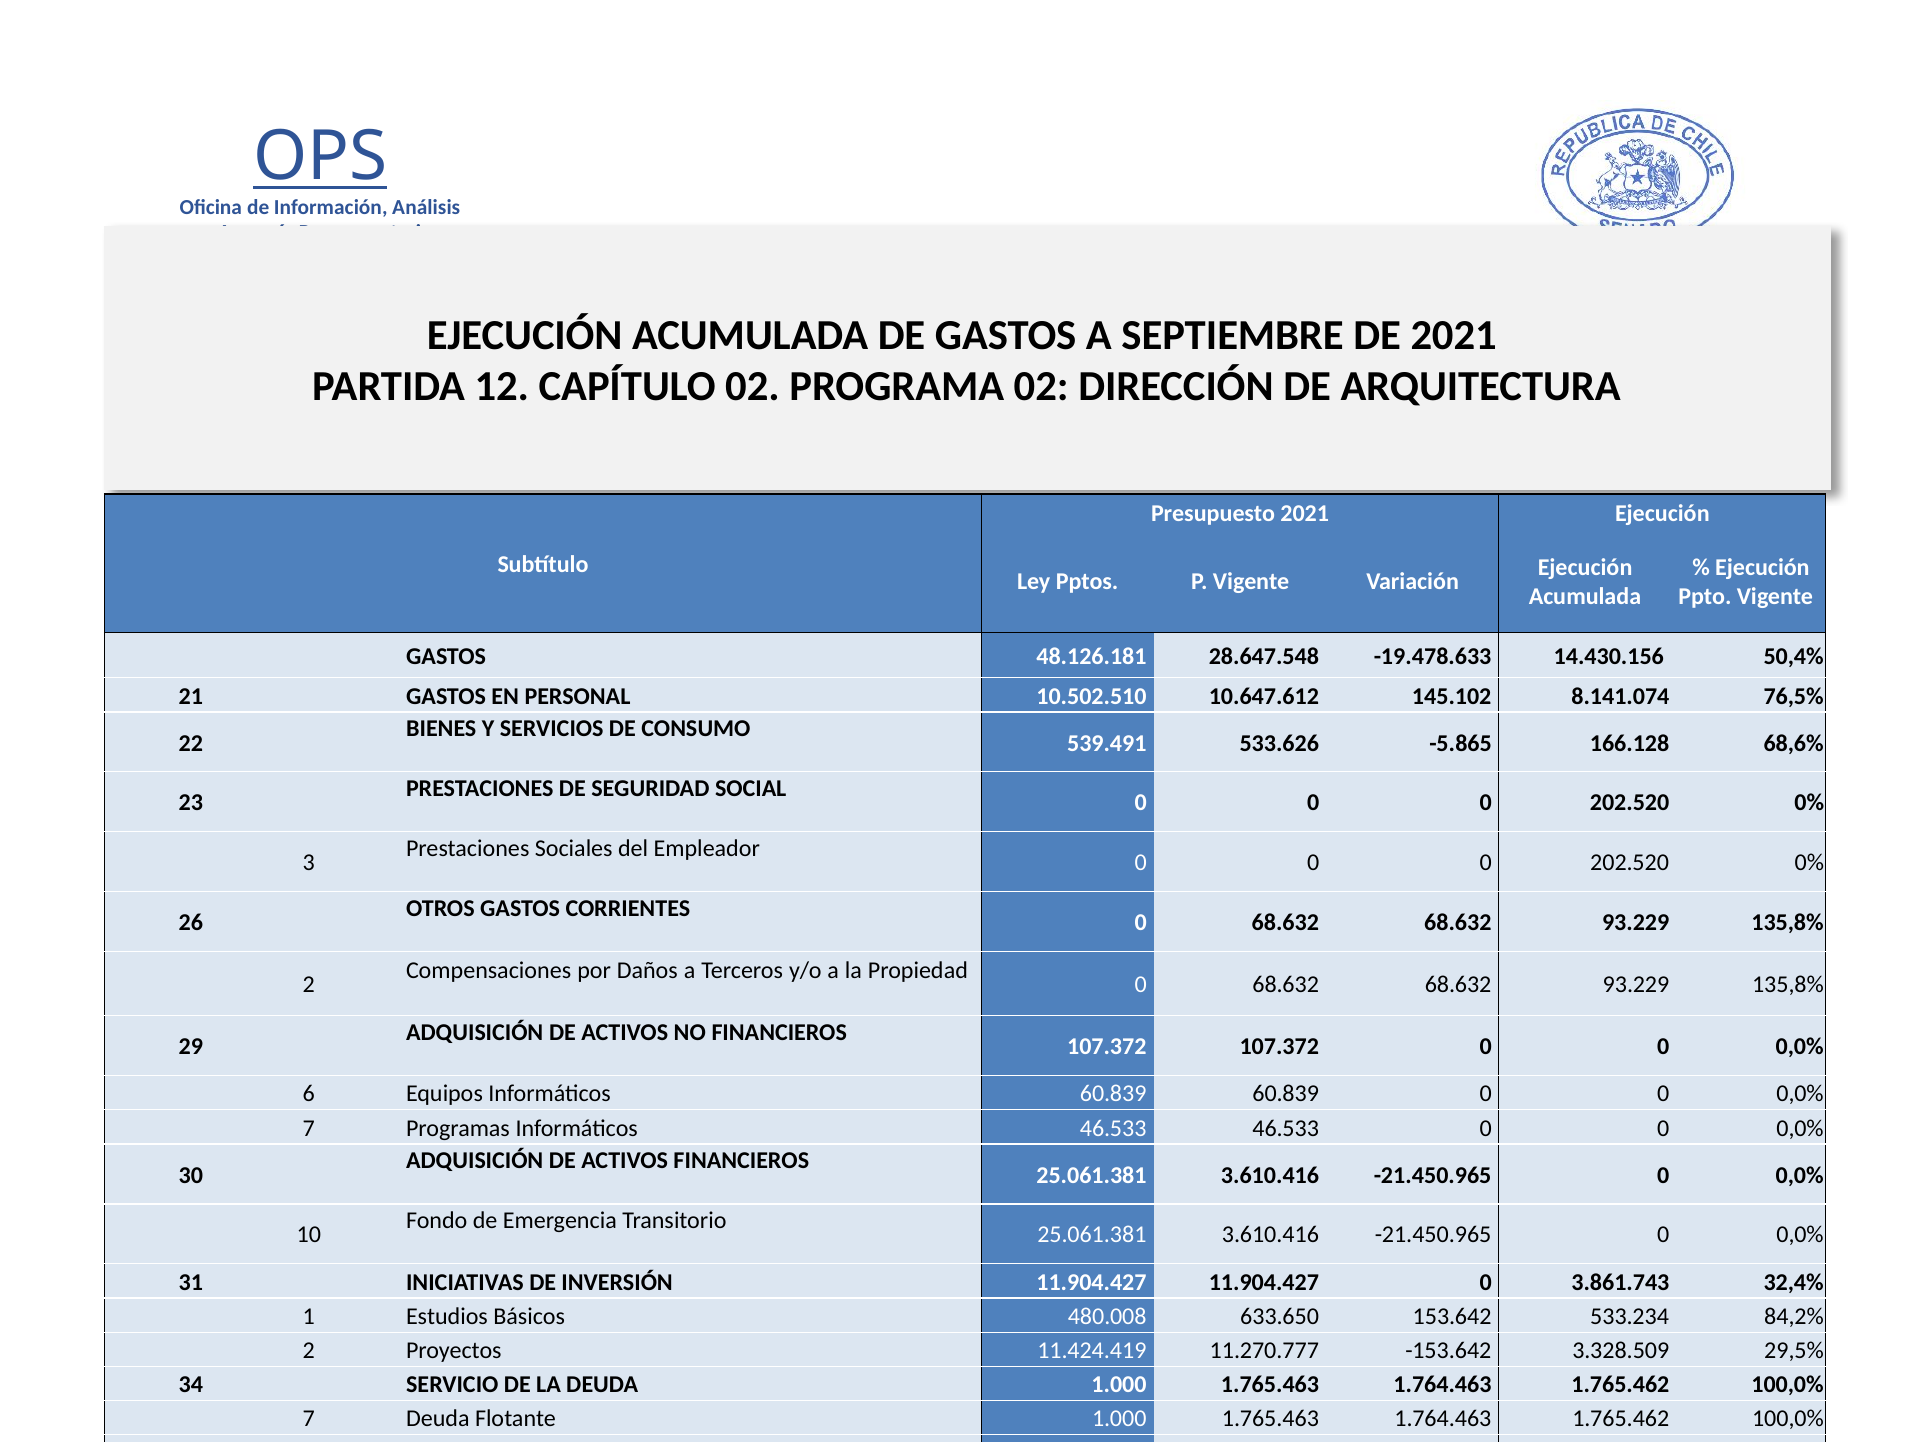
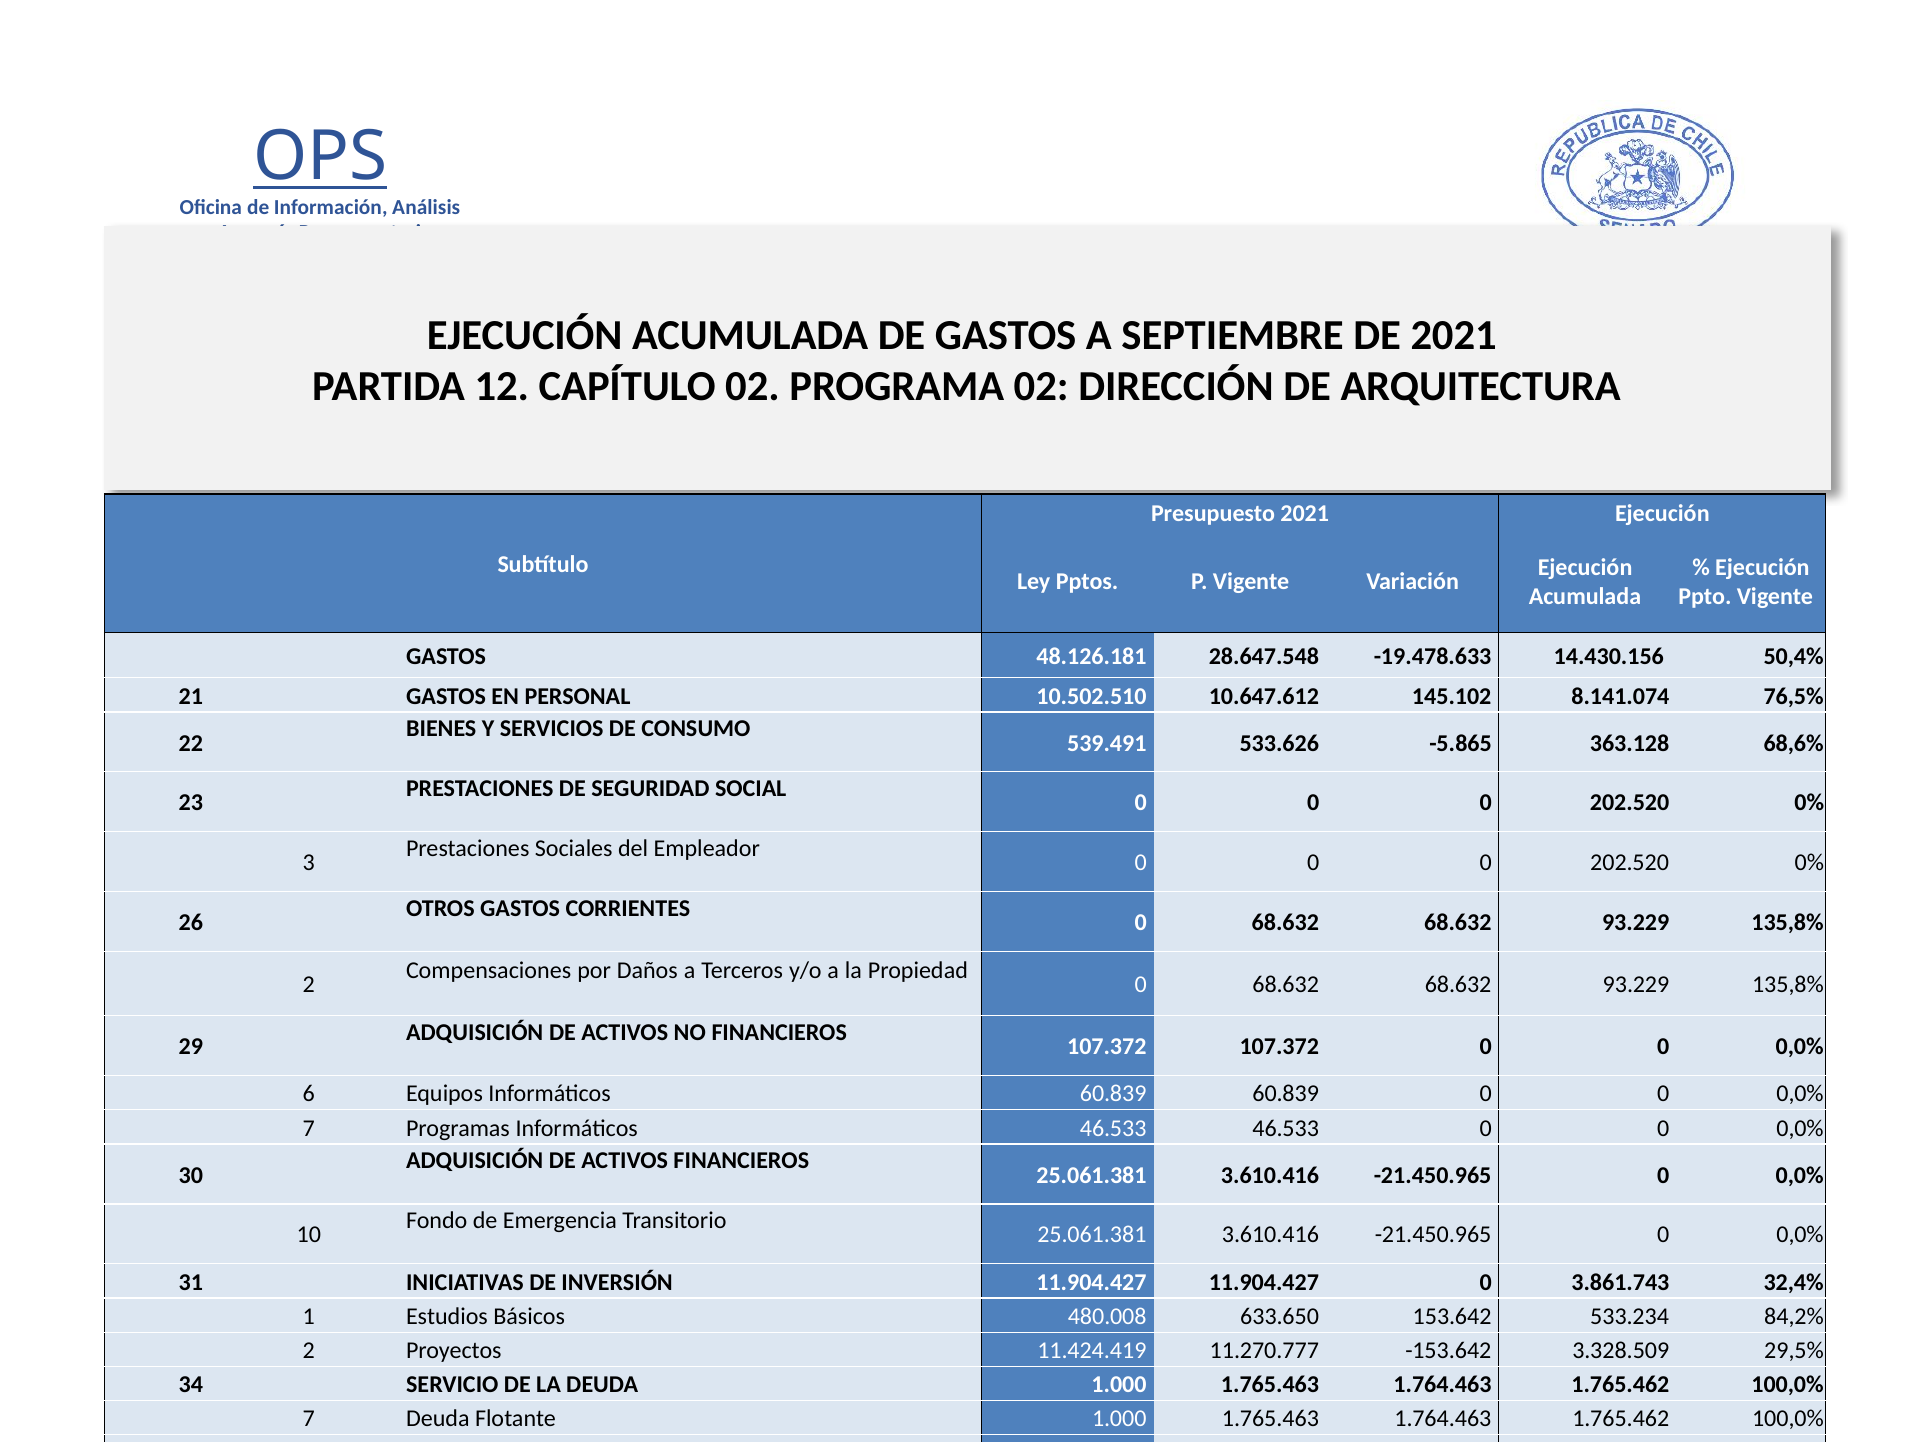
166.128: 166.128 -> 363.128 (1630, 743)
